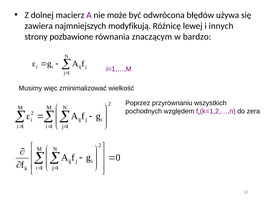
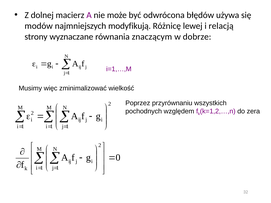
zawiera: zawiera -> modów (39, 26)
innych: innych -> relacją (221, 26)
pozbawione: pozbawione -> wyznaczane (71, 37)
bardzo: bardzo -> dobrze (197, 37)
